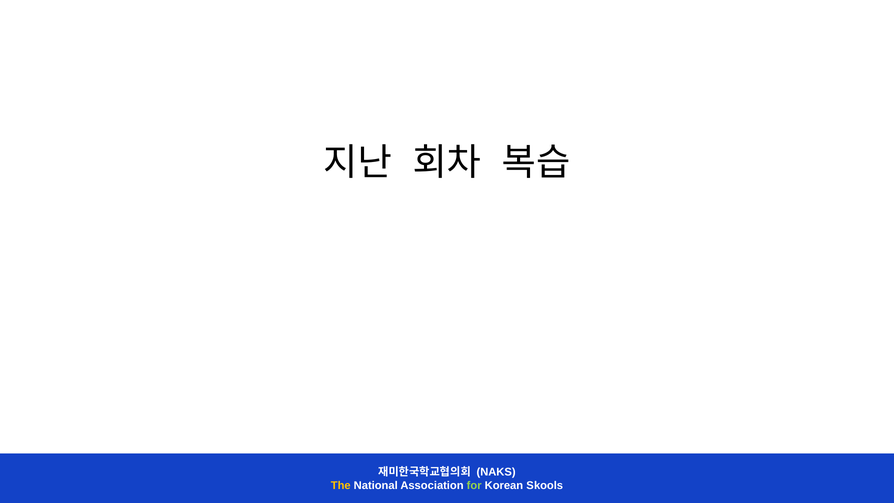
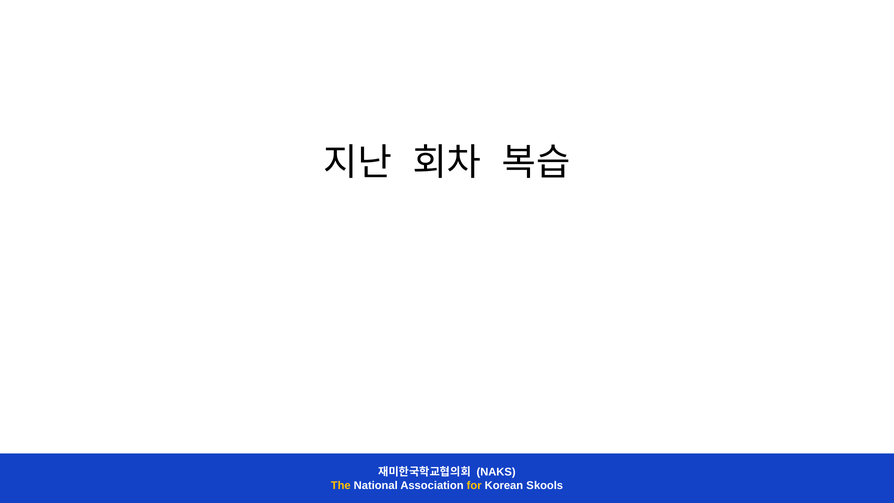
for colour: light green -> yellow (474, 486)
